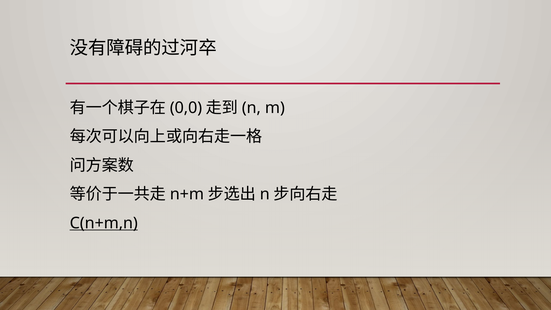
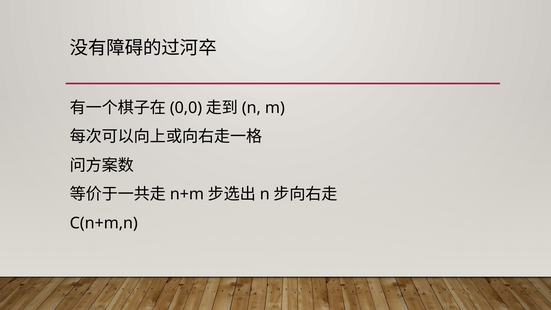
C(n+m,n underline: present -> none (104, 223)
